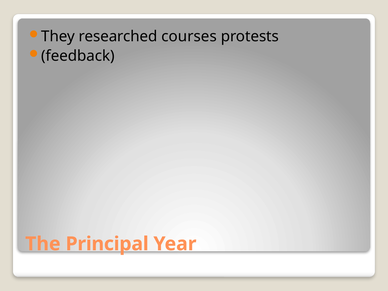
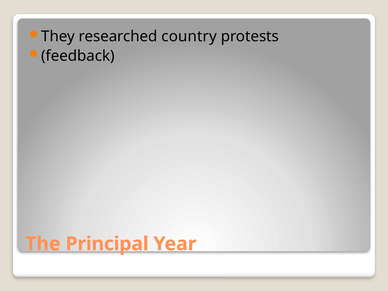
courses: courses -> country (189, 36)
